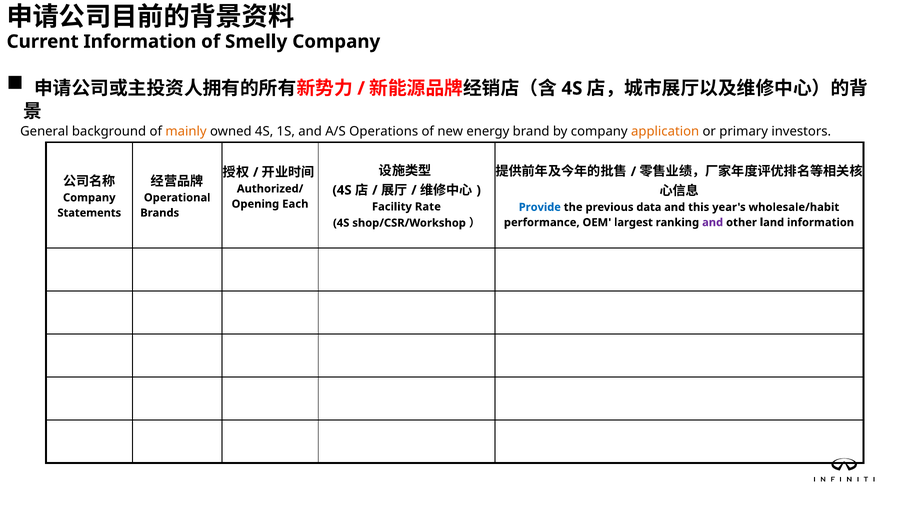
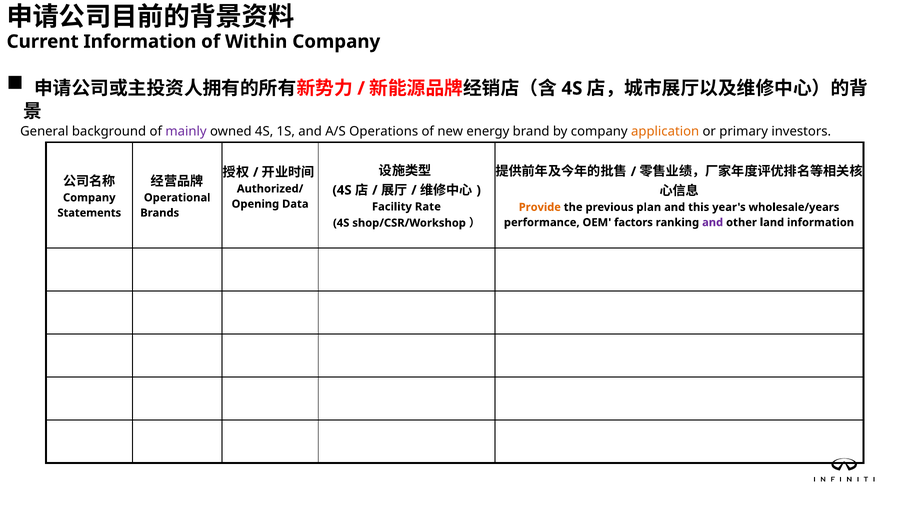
Smelly: Smelly -> Within (256, 42)
mainly colour: orange -> purple (186, 132)
Each: Each -> Data (295, 204)
Provide colour: blue -> orange (540, 207)
data: data -> plan (649, 207)
wholesale/habit: wholesale/habit -> wholesale/years (794, 207)
largest: largest -> factors (633, 223)
